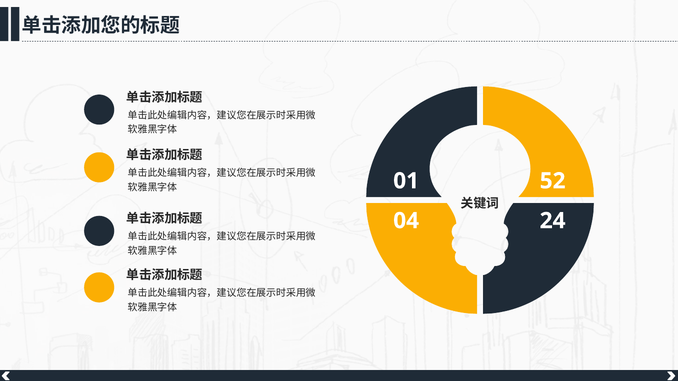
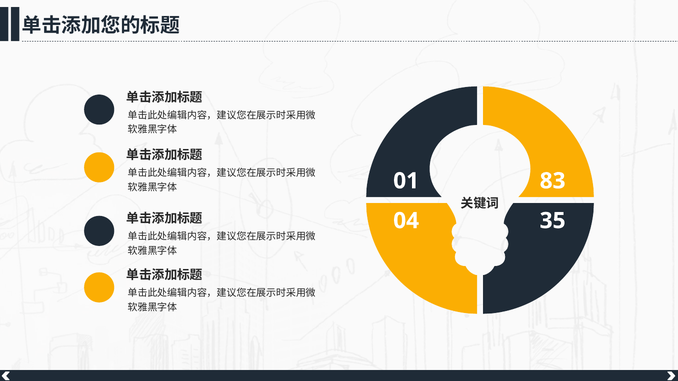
52: 52 -> 83 (553, 181)
24: 24 -> 35 (553, 221)
